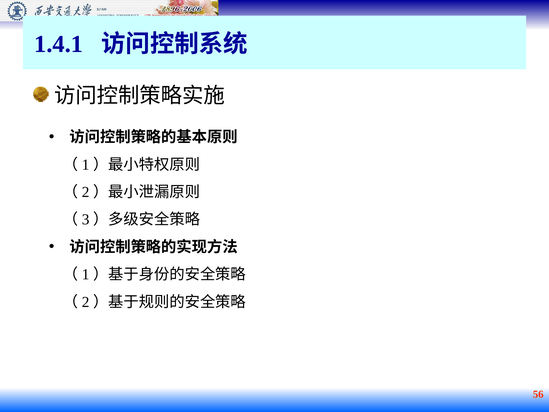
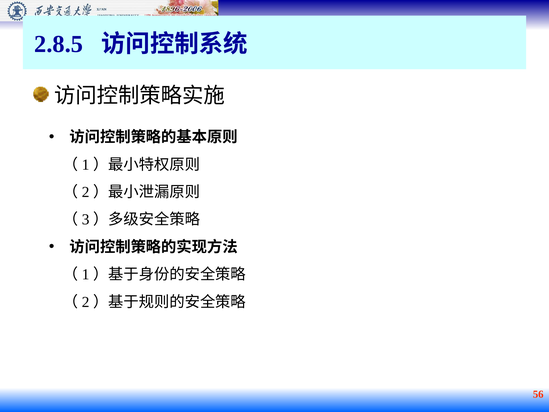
1.4.1: 1.4.1 -> 2.8.5 (59, 44)
